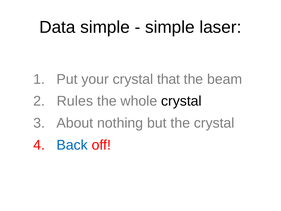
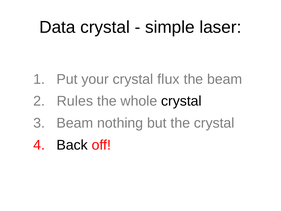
Data simple: simple -> crystal (105, 27)
that: that -> flux (168, 79)
About: About -> Beam (75, 123)
Back colour: blue -> black (72, 145)
